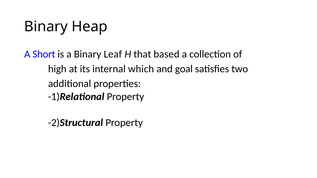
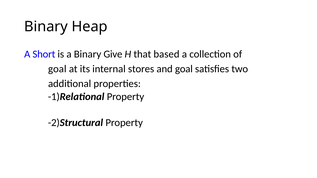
Leaf: Leaf -> Give (113, 54)
high: high -> goal (57, 69)
which: which -> stores (141, 69)
